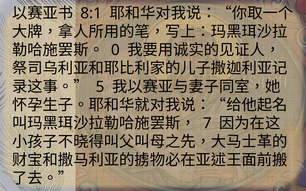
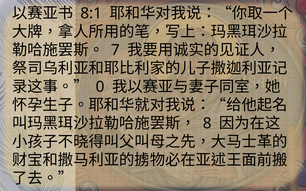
0: 0 -> 7 (115, 50)
5: 5 -> 0 (100, 87)
7: 7 -> 8 (207, 124)
